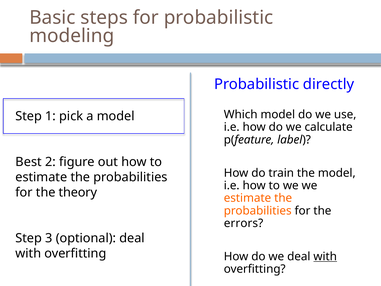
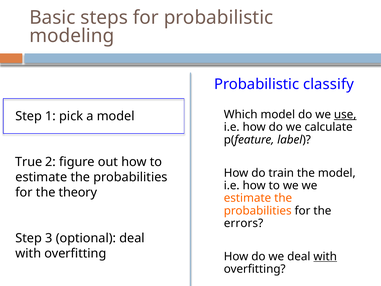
directly: directly -> classify (328, 84)
use underline: none -> present (345, 114)
Best: Best -> True (29, 162)
